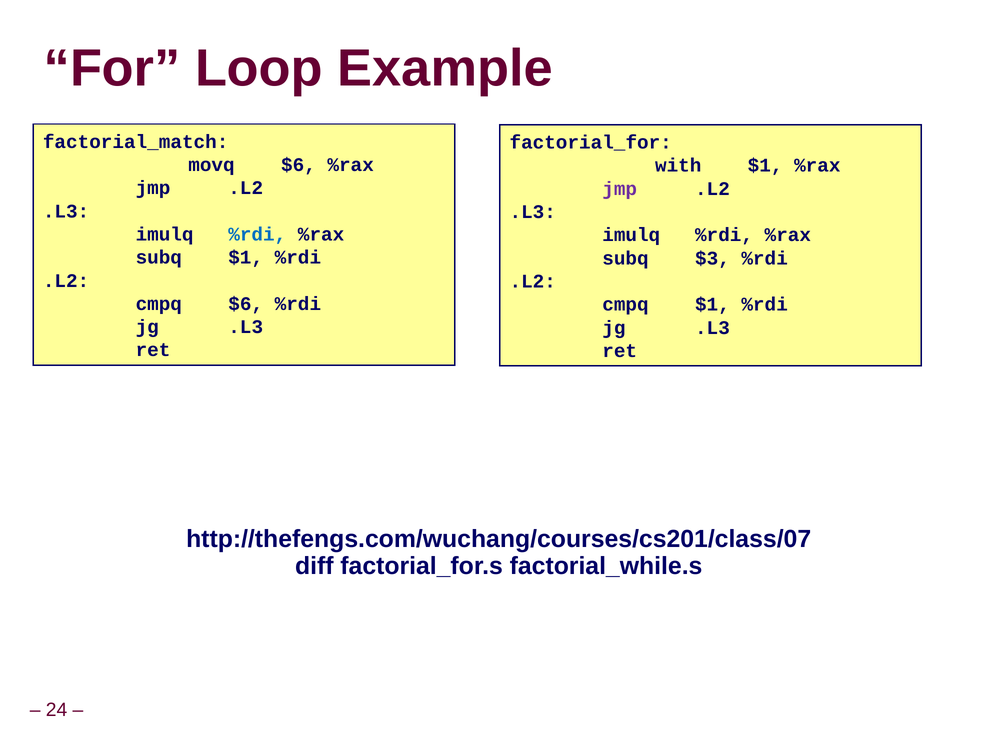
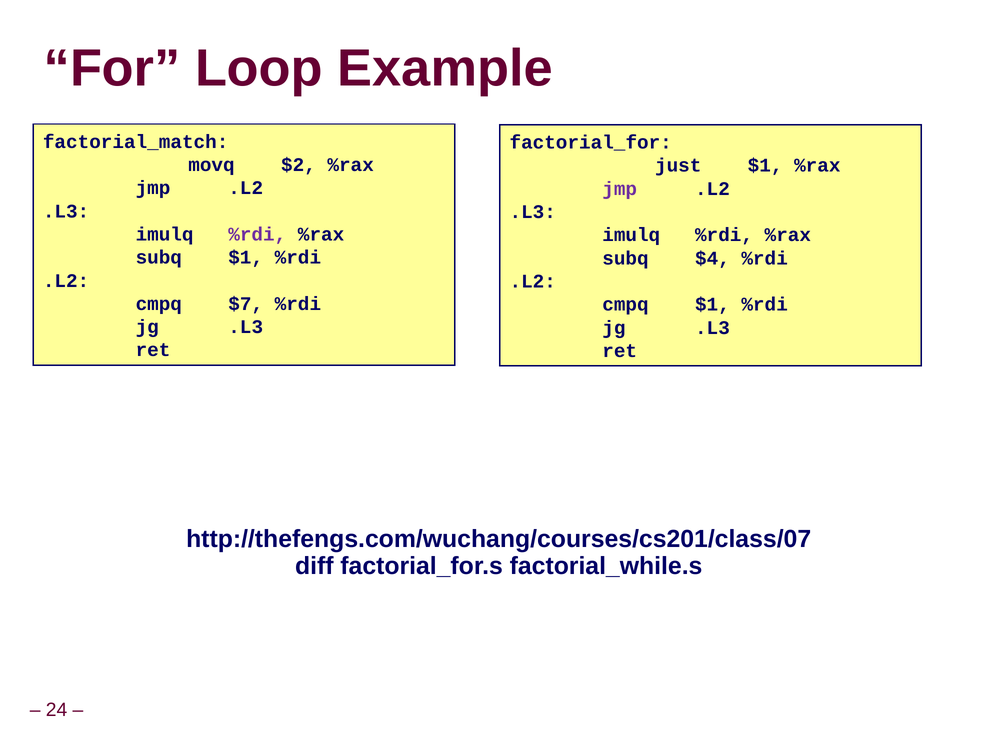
movq $6: $6 -> $2 (298, 165)
with: with -> just (678, 166)
%rdi colour: blue -> purple (257, 234)
$3: $3 -> $4 (712, 258)
cmpq $6: $6 -> $7 (246, 304)
